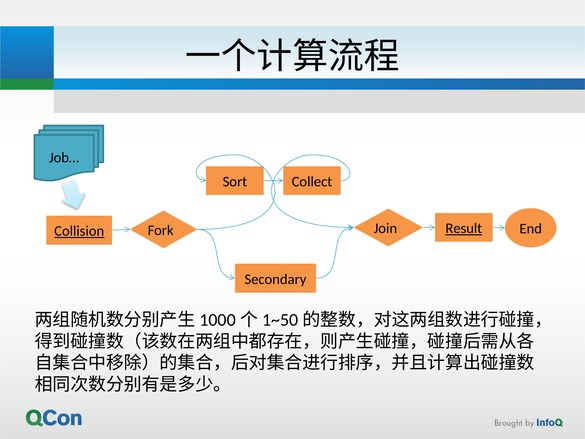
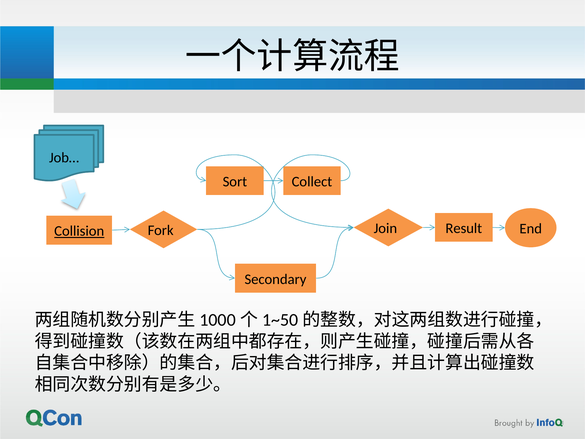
Result underline: present -> none (464, 228)
